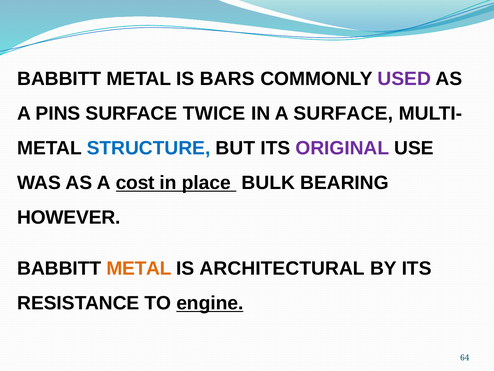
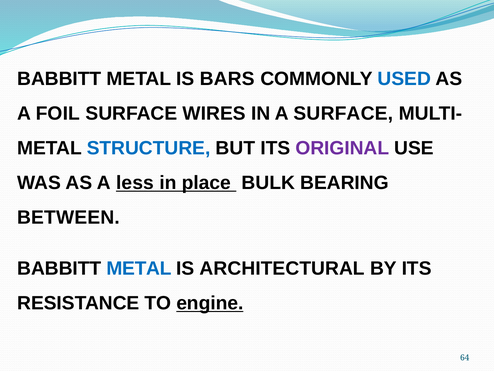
USED colour: purple -> blue (404, 79)
PINS: PINS -> FOIL (58, 113)
TWICE: TWICE -> WIRES (214, 113)
cost: cost -> less (135, 183)
HOWEVER: HOWEVER -> BETWEEN (69, 217)
METAL colour: orange -> blue (139, 268)
